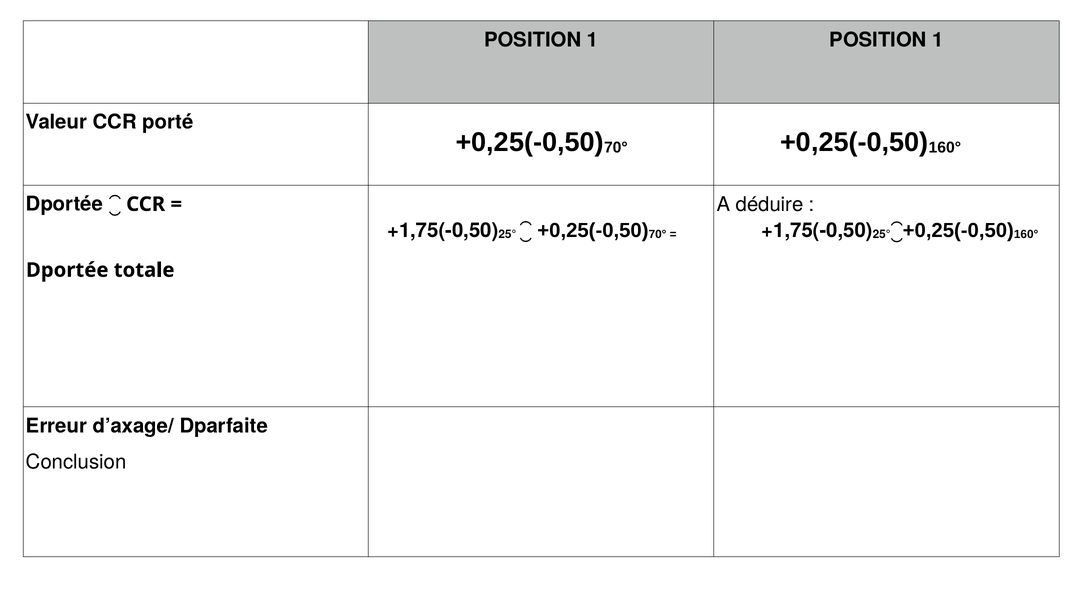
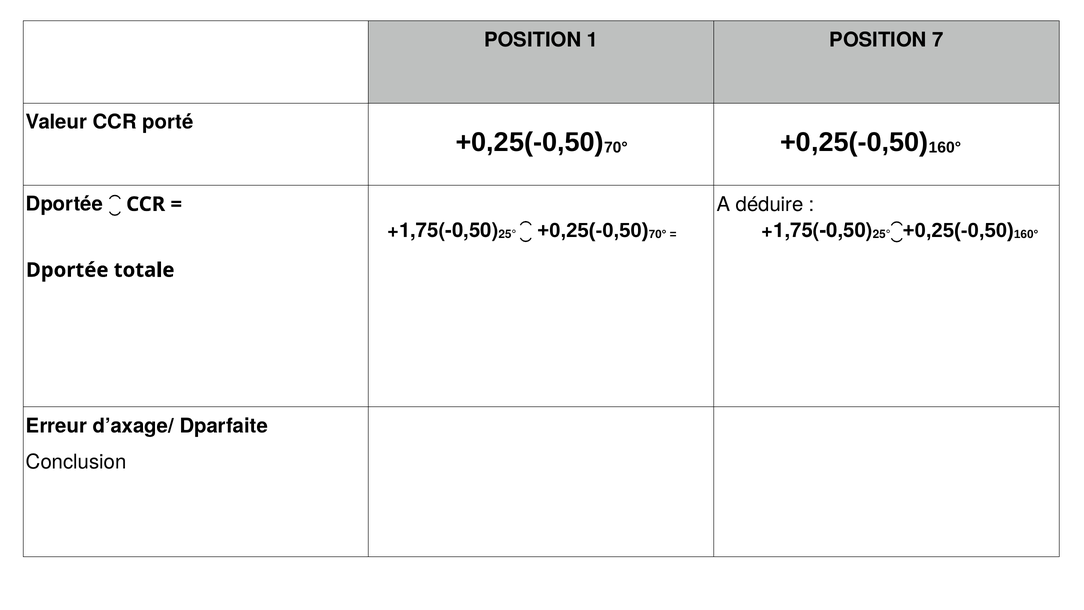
1 POSITION 1: 1 -> 7 (938, 40)
